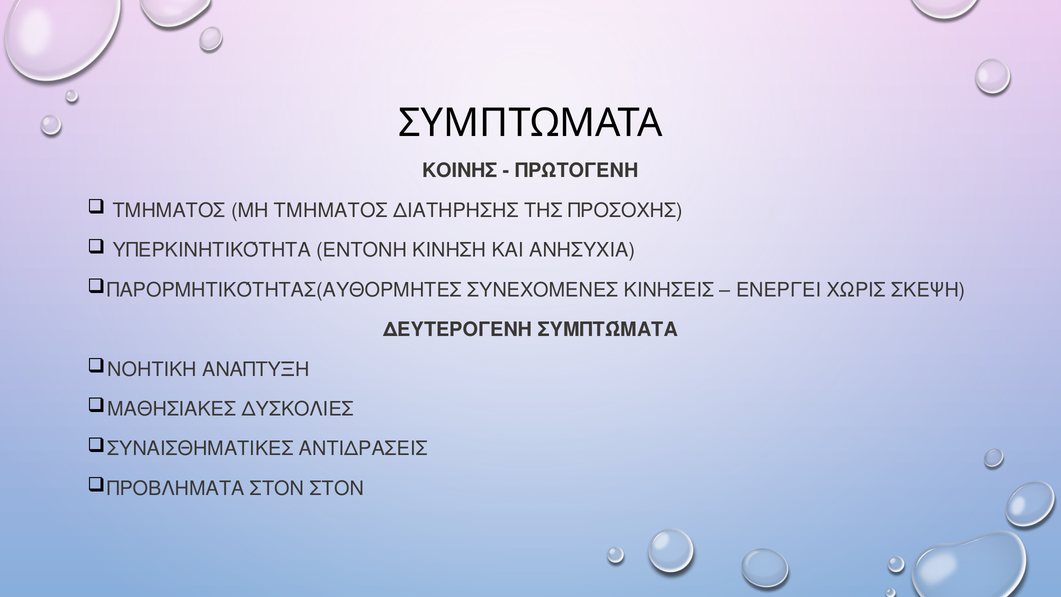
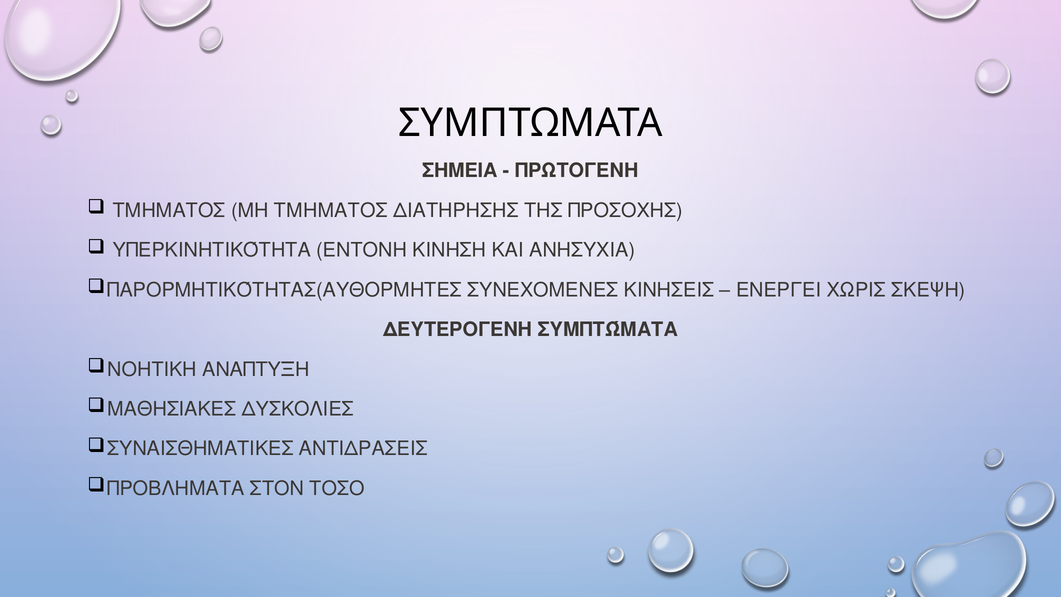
ΚΟΙΝΗΣ: ΚΟΙΝΗΣ -> ΣΗΜΕΙΑ (460, 171)
ΣΤΟΝ ΣΤΟΝ: ΣΤΟΝ -> ΤΟΣΟ (337, 488)
